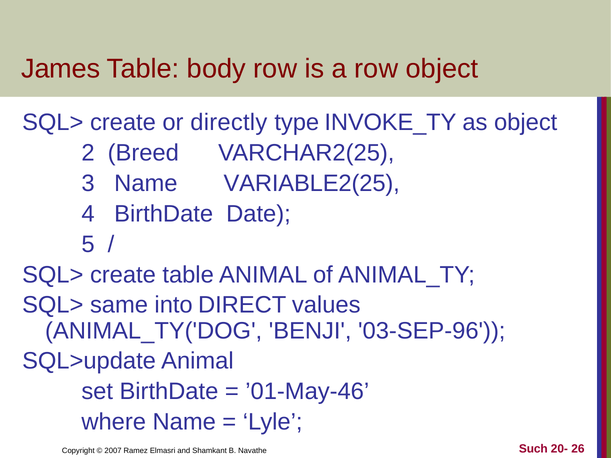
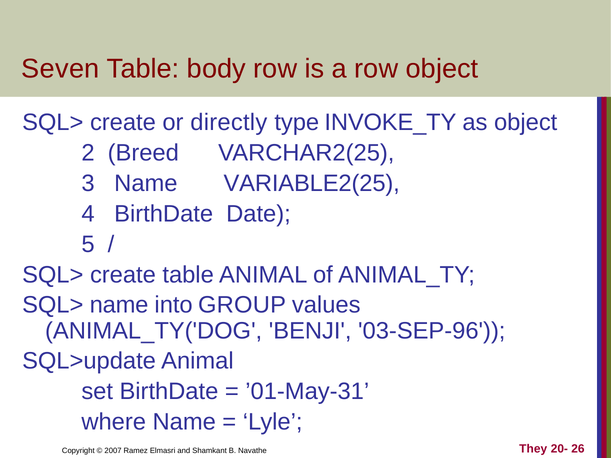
James: James -> Seven (60, 69)
SQL> same: same -> name (119, 305)
DIRECT: DIRECT -> GROUP (242, 305)
’01-May-46: ’01-May-46 -> ’01-May-31 (307, 392)
Such: Such -> They (533, 449)
